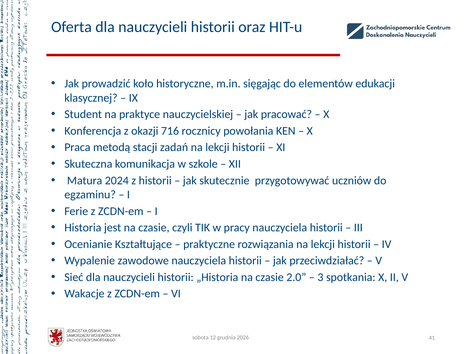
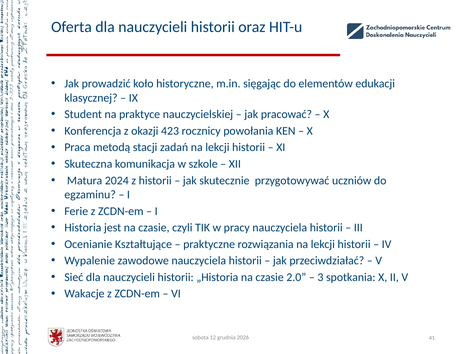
716: 716 -> 423 (170, 131)
